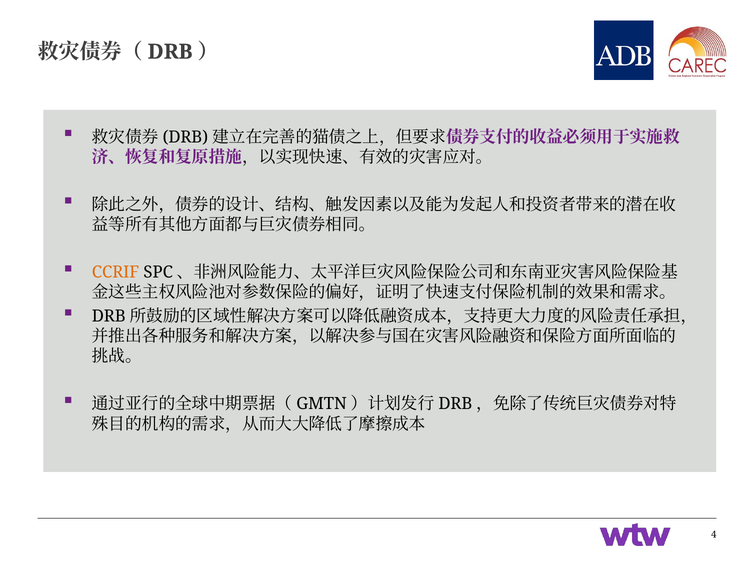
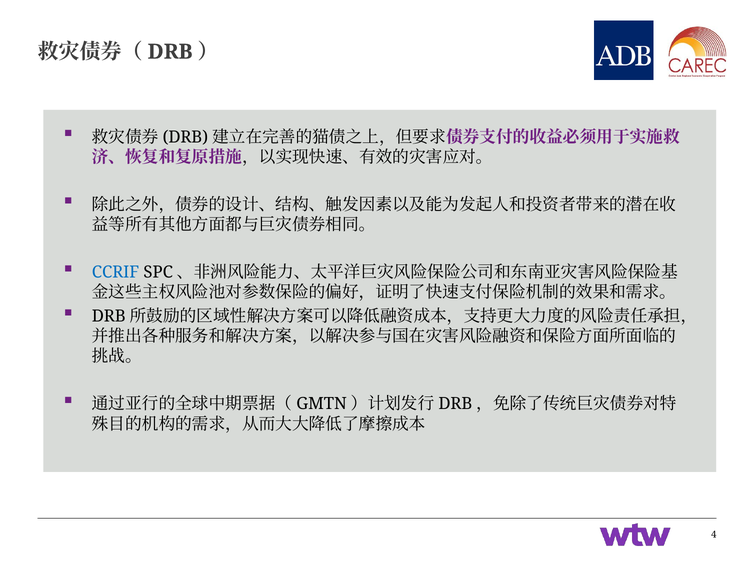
CCRIF colour: orange -> blue (116, 272)
